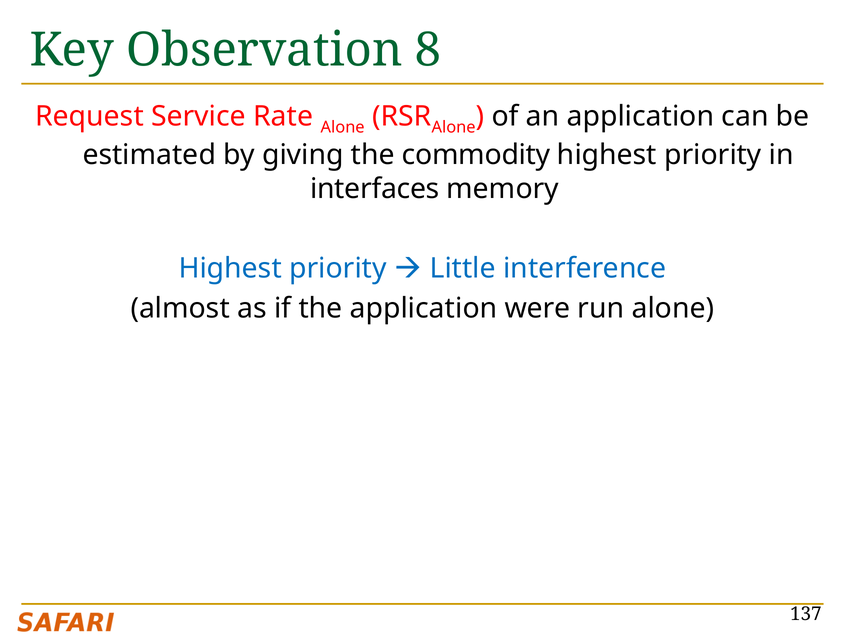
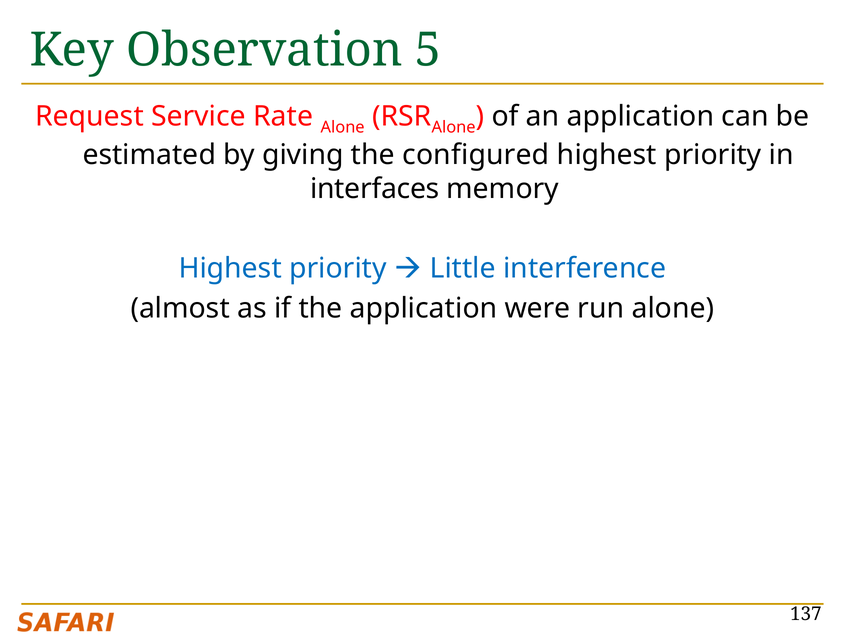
8: 8 -> 5 (428, 50)
commodity: commodity -> configured (476, 155)
